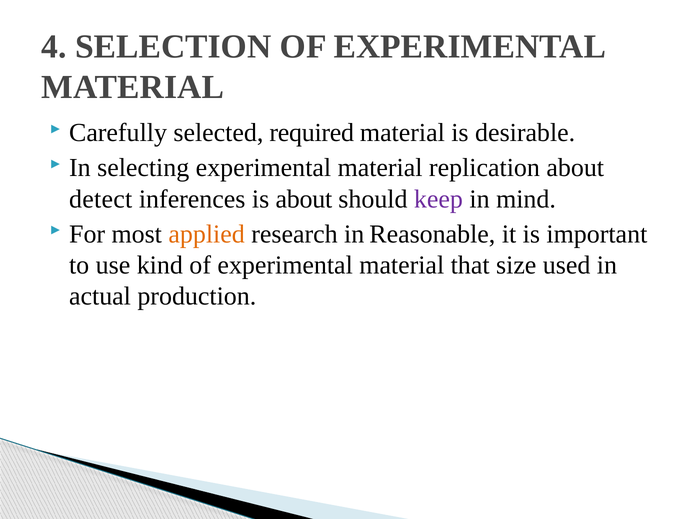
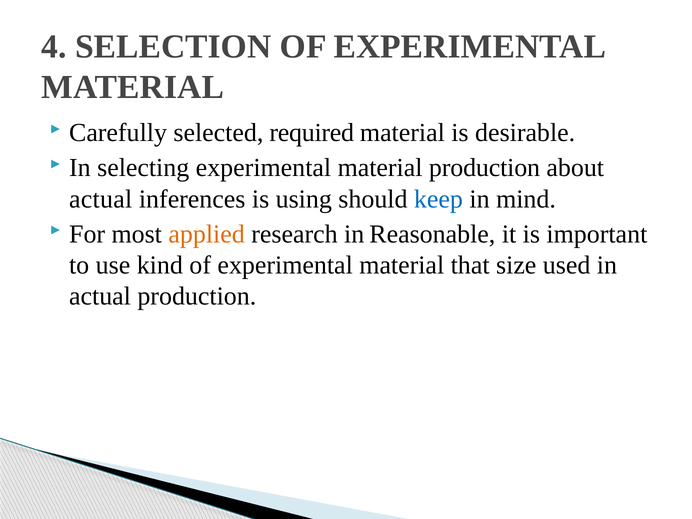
material replication: replication -> production (485, 168)
detect: detect -> actual (101, 199)
is about: about -> using (304, 199)
keep colour: purple -> blue (438, 199)
